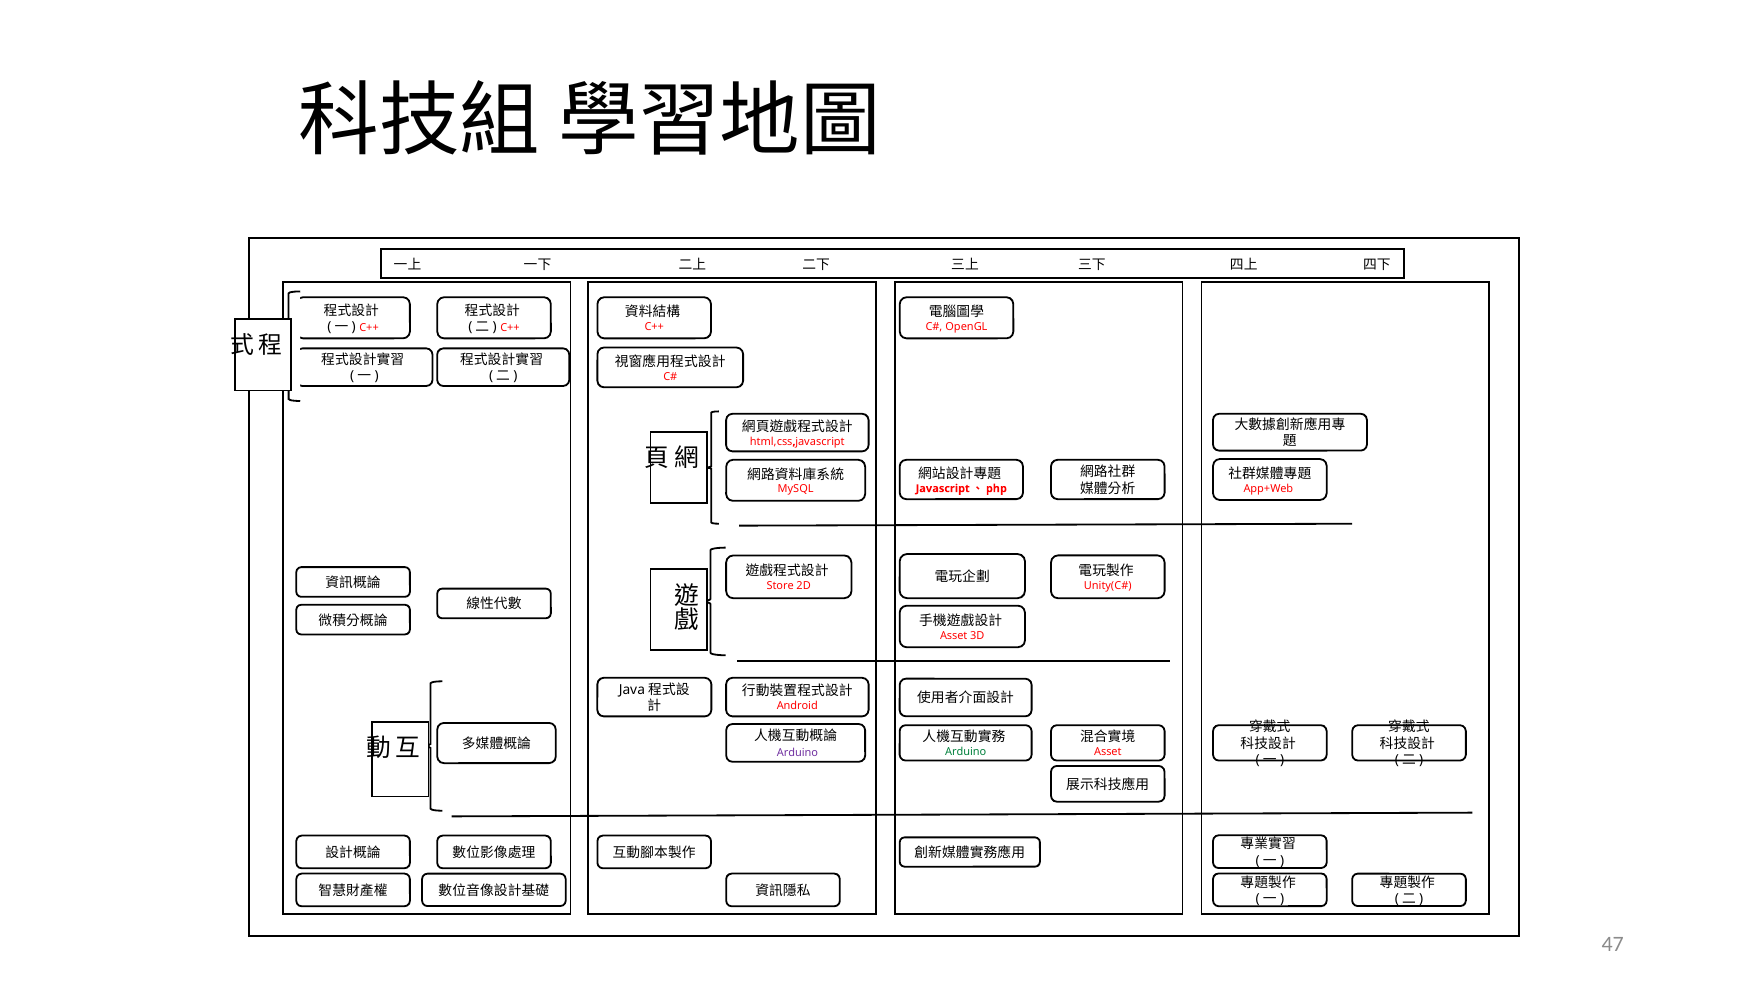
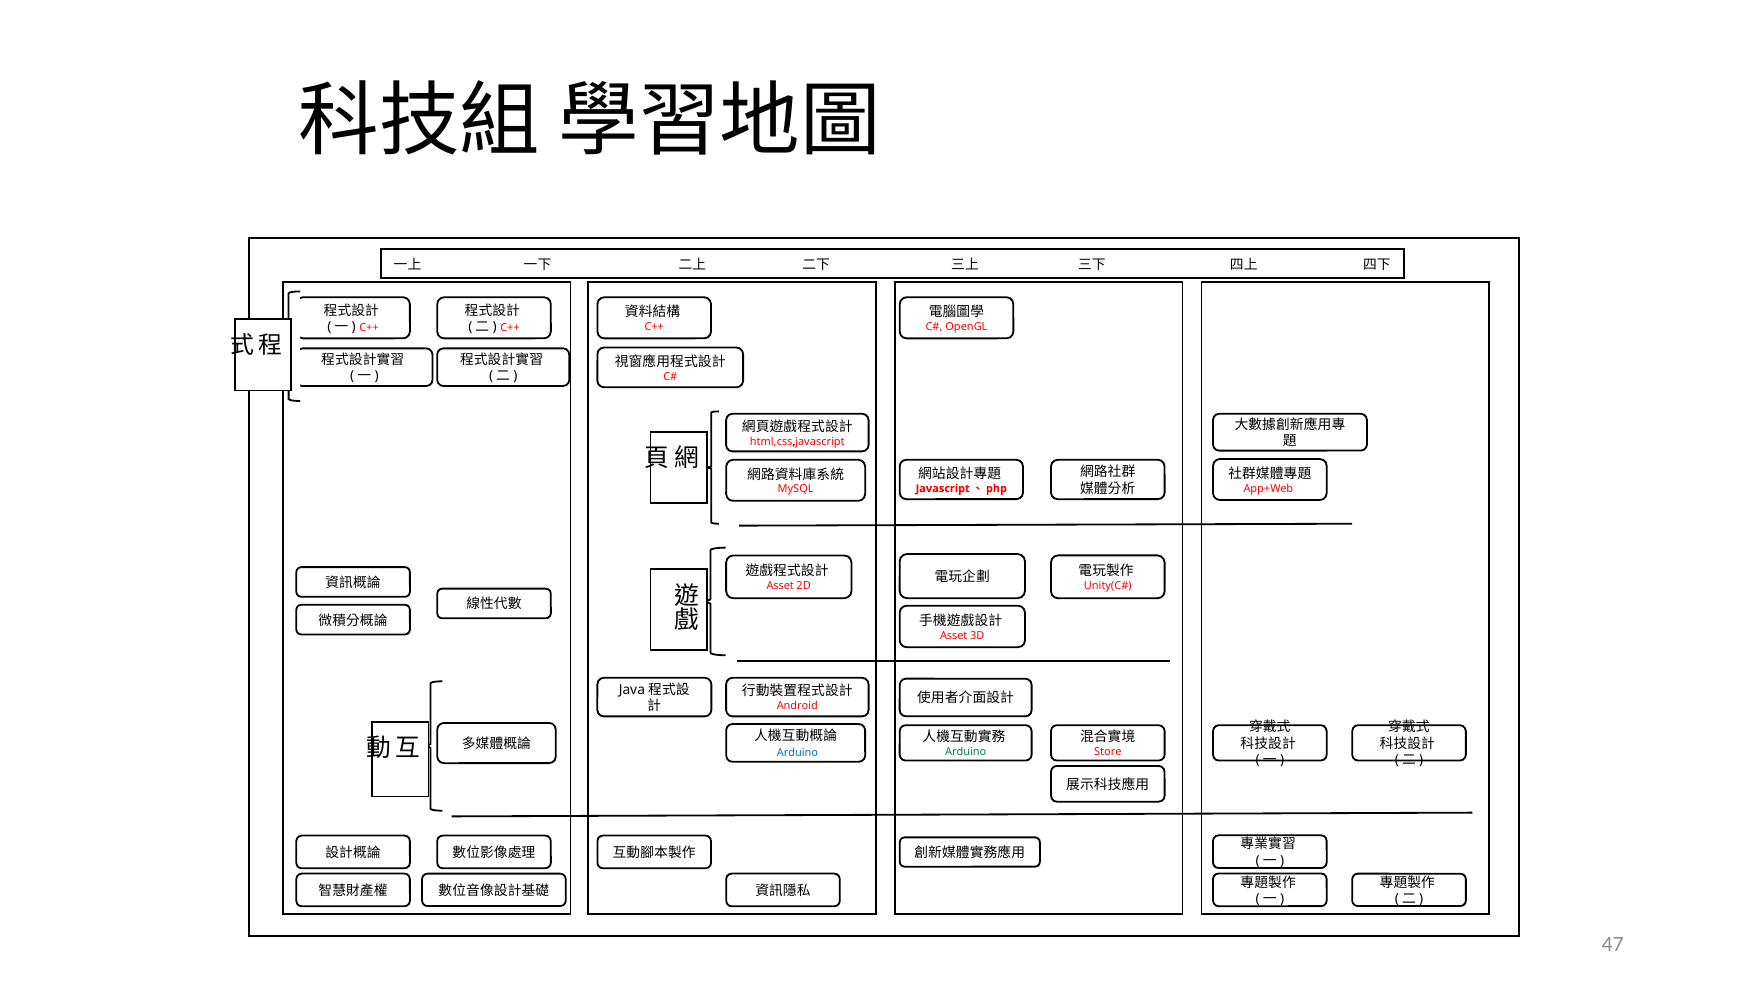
Store: Store -> Asset (780, 586)
Asset: Asset -> Store (1108, 752)
Arduino colour: purple -> blue (797, 753)
